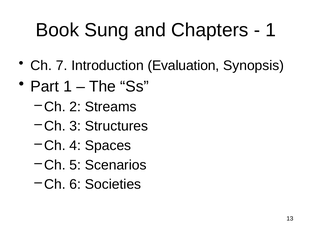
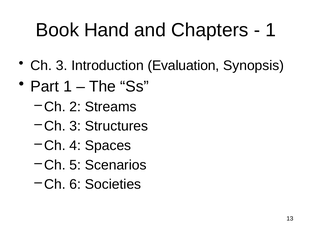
Sung: Sung -> Hand (107, 30)
7: 7 -> 3 (62, 65)
